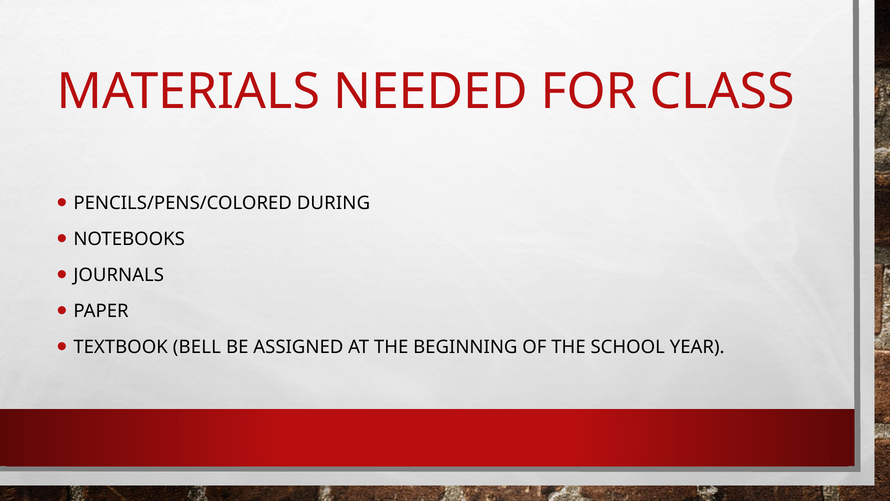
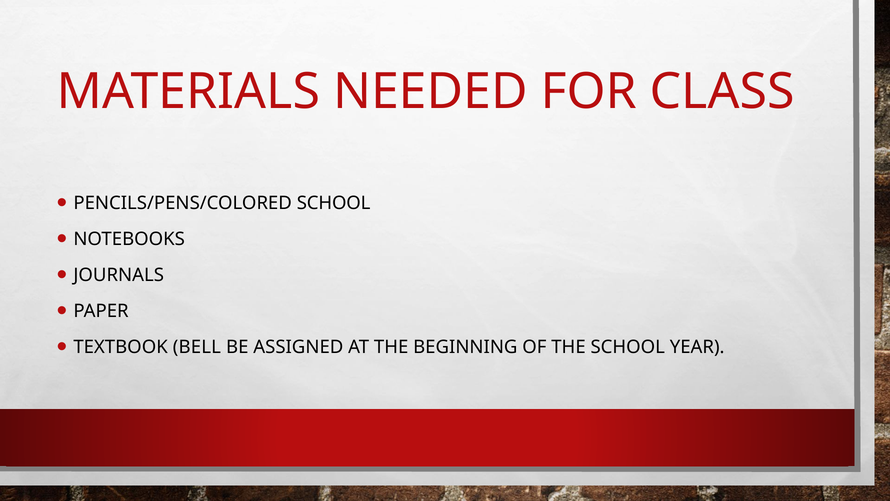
PENCILS/PENS/COLORED DURING: DURING -> SCHOOL (334, 203)
